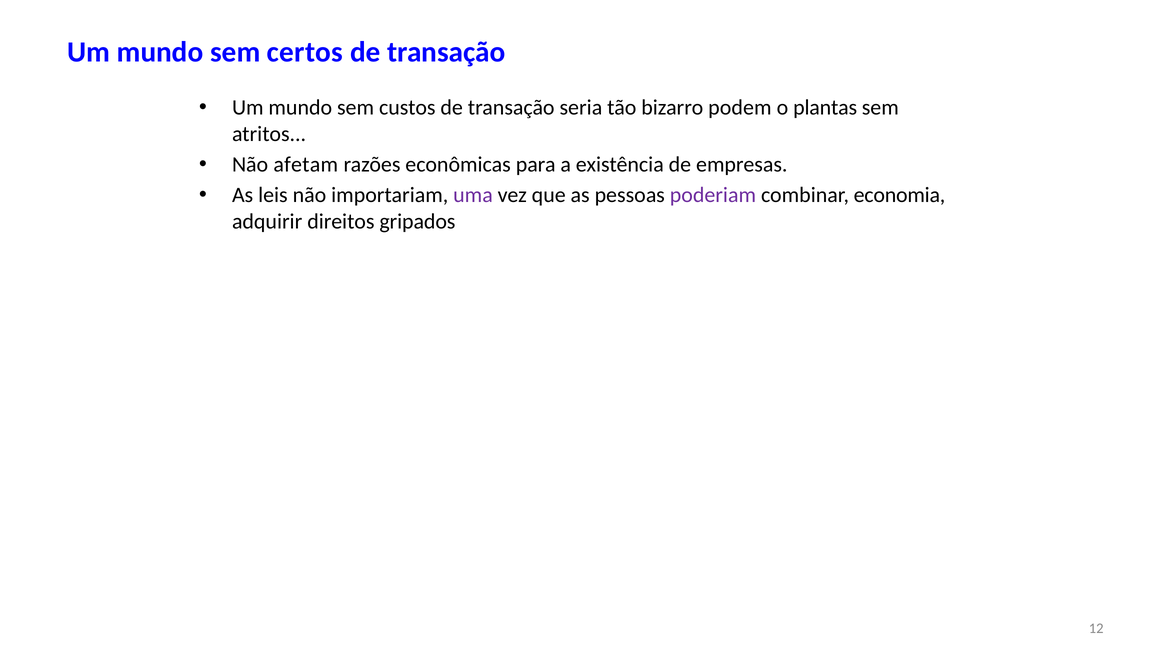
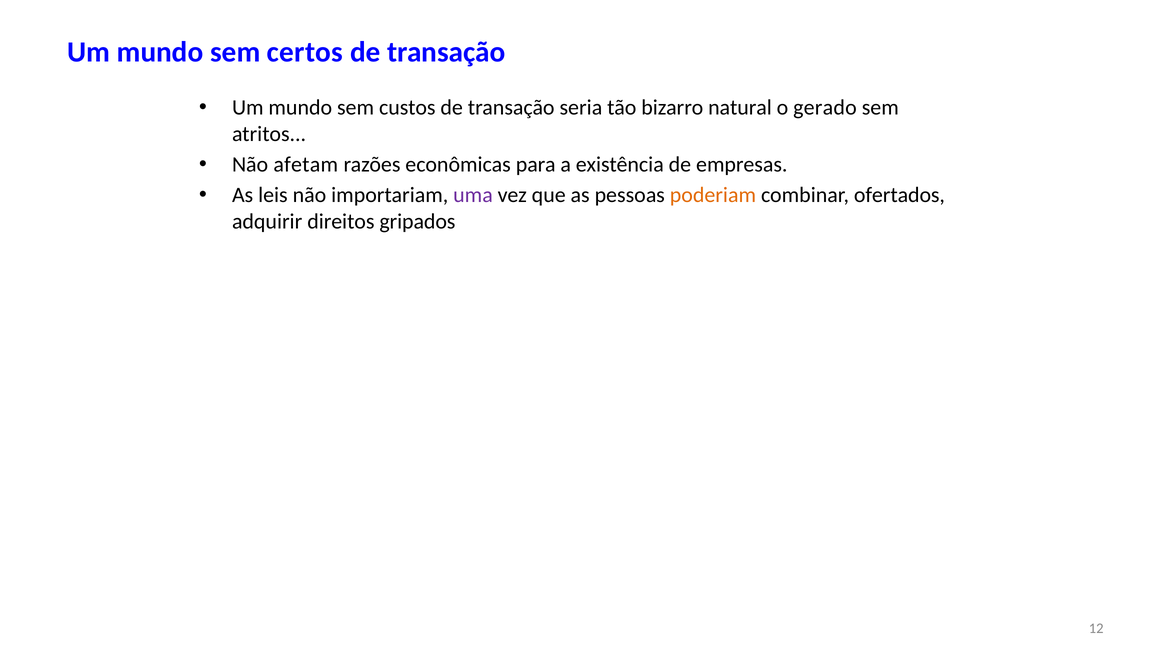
podem: podem -> natural (740, 108)
plantas: plantas -> gerado (825, 108)
poderiam colour: purple -> orange (713, 195)
economia: economia -> ofertados (899, 195)
